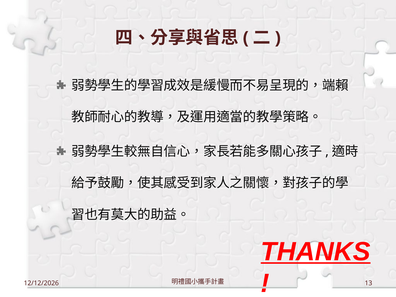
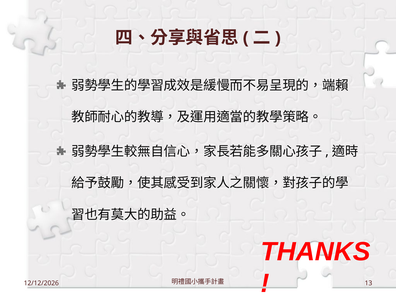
THANKS underline: present -> none (316, 252)
